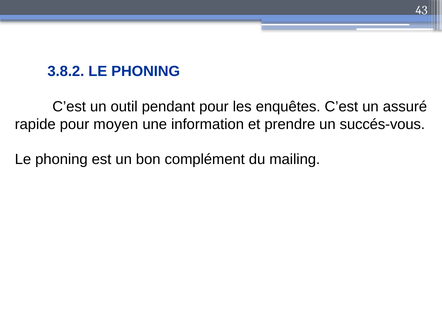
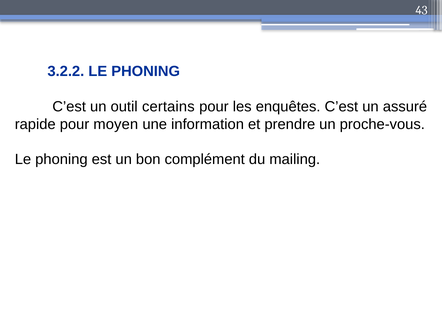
3.8.2: 3.8.2 -> 3.2.2 (66, 71)
pendant: pendant -> certains (168, 107)
succés-vous: succés-vous -> proche-vous (382, 124)
